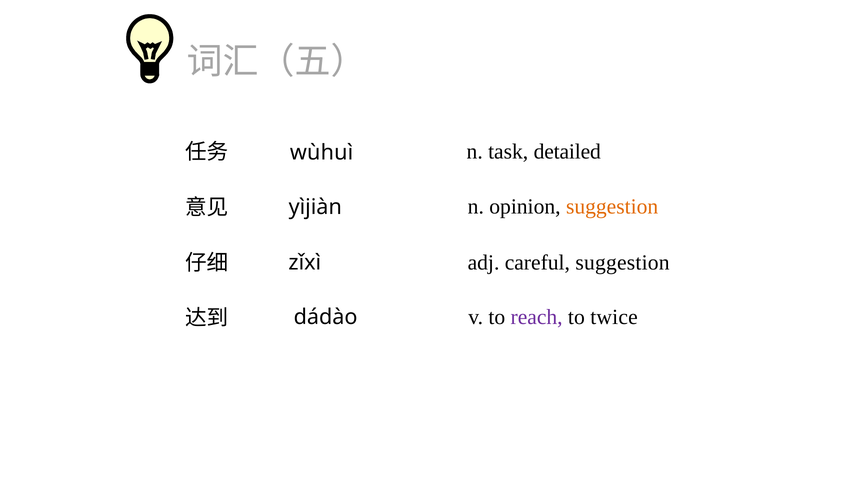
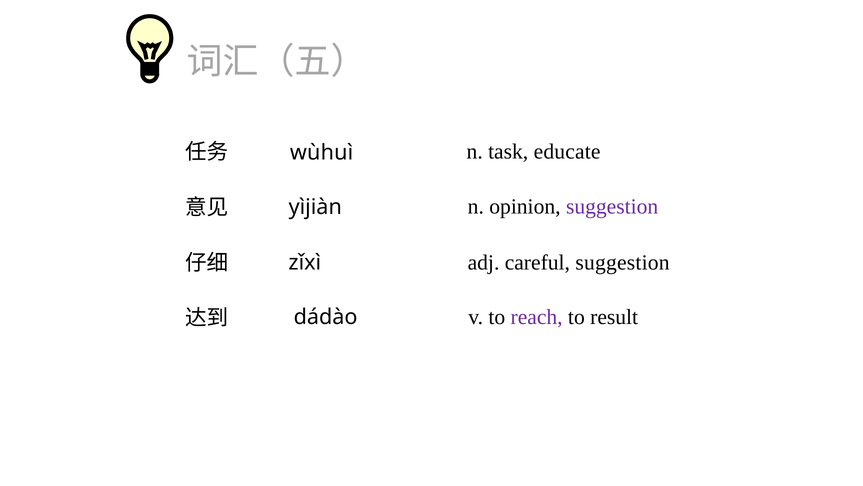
detailed: detailed -> educate (567, 152)
suggestion colour: orange -> purple (612, 206)
twice: twice -> result (614, 317)
